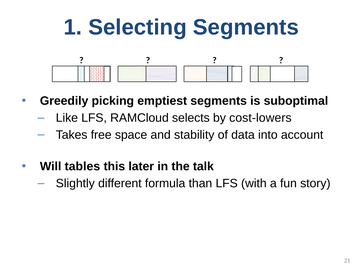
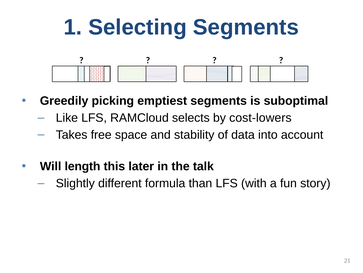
tables: tables -> length (83, 166)
